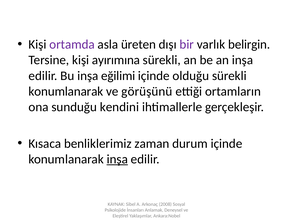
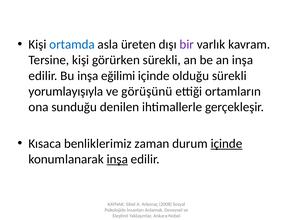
ortamda colour: purple -> blue (72, 44)
belirgin: belirgin -> kavram (249, 44)
ayırımına: ayırımına -> görürken (116, 60)
konumlanarak: konumlanarak -> yorumlayışıyla (66, 91)
kendini: kendini -> denilen (119, 107)
içinde underline: none -> present (226, 143)
